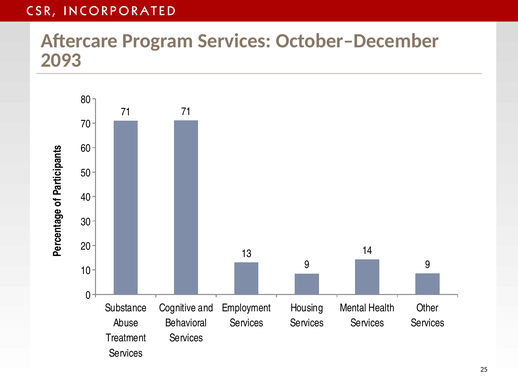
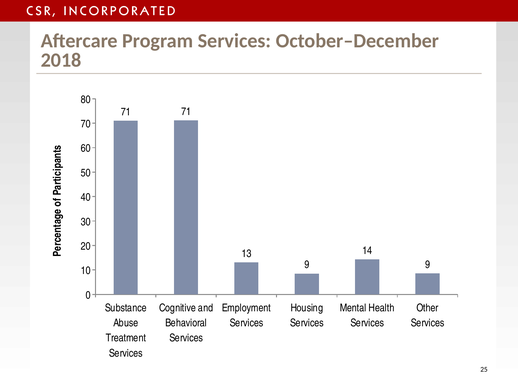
2093: 2093 -> 2018 (61, 60)
